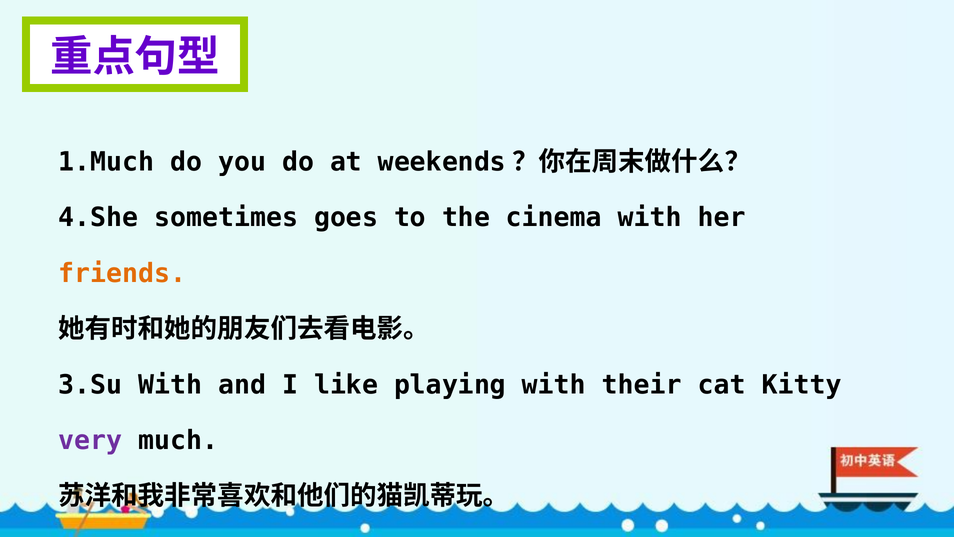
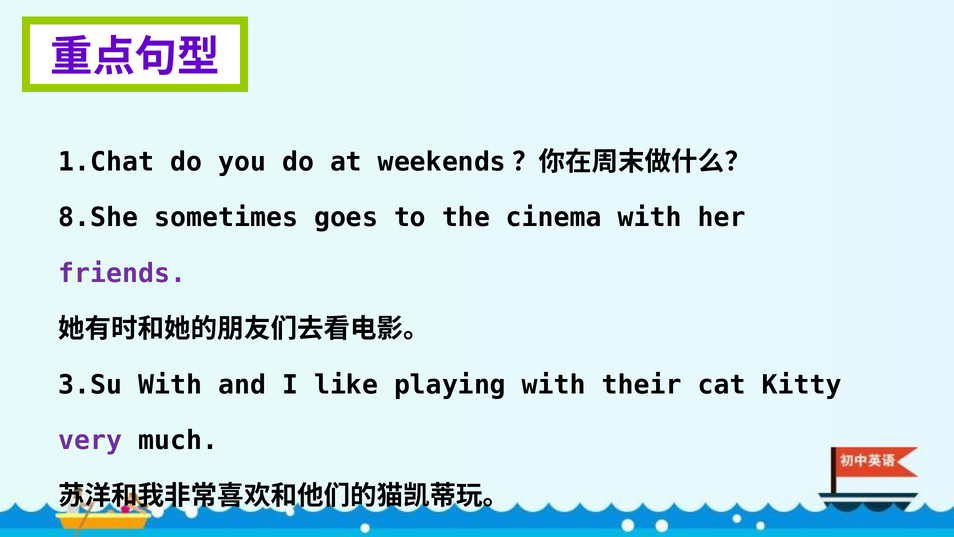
1.Much: 1.Much -> 1.Chat (106, 162)
4.She: 4.She -> 8.She (98, 218)
friends colour: orange -> purple (122, 273)
